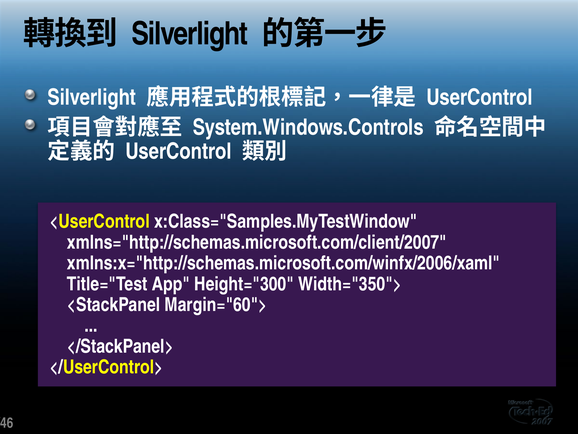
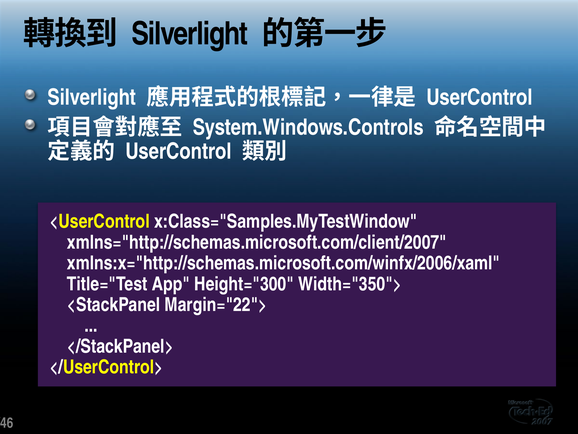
Margin="60">: Margin="60"> -> Margin="22"> (216, 304)
